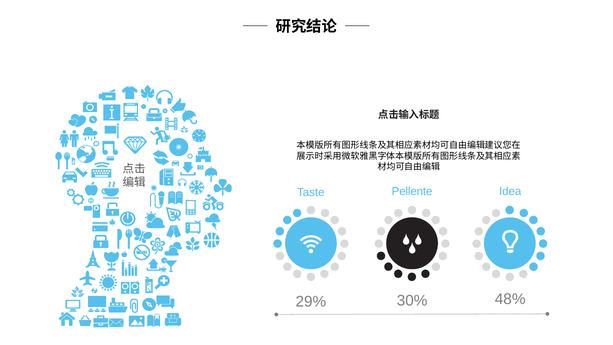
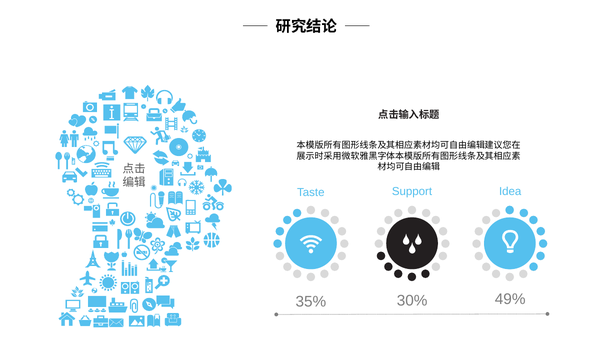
Pellente: Pellente -> Support (412, 191)
29%: 29% -> 35% (311, 301)
48%: 48% -> 49% (510, 299)
